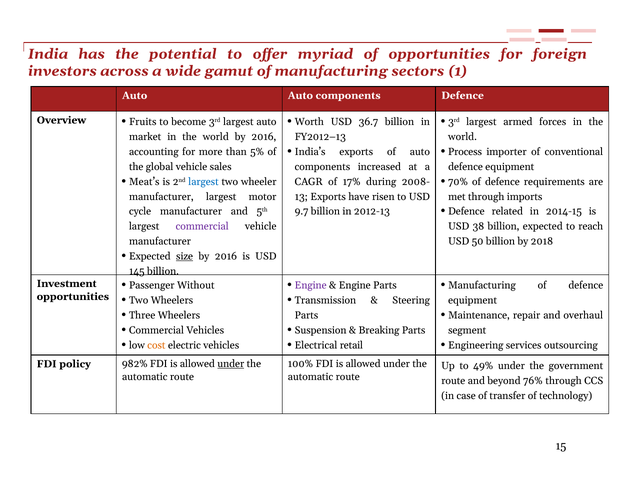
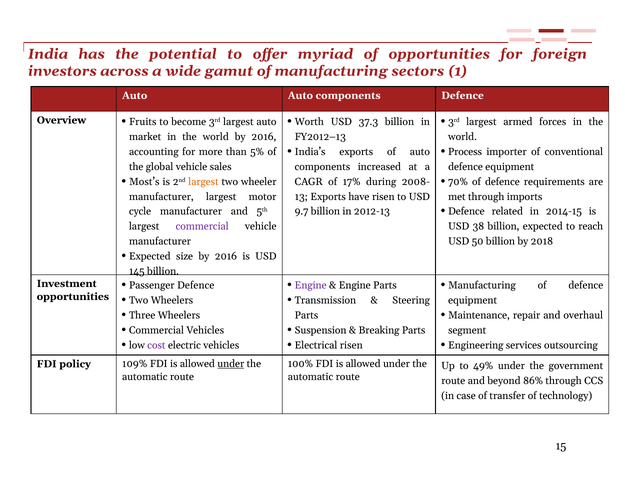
36.7: 36.7 -> 37.3 (368, 122)
Meat’s: Meat’s -> Most’s (144, 182)
largest colour: blue -> orange (204, 182)
size underline: present -> none (185, 256)
Passenger Without: Without -> Defence (196, 285)
cost colour: orange -> purple (156, 345)
Electrical retail: retail -> risen (351, 345)
982%: 982% -> 109% (135, 364)
76%: 76% -> 86% (533, 381)
